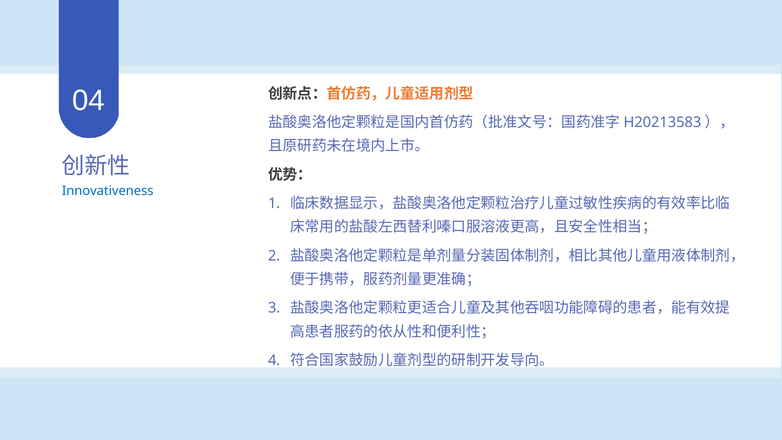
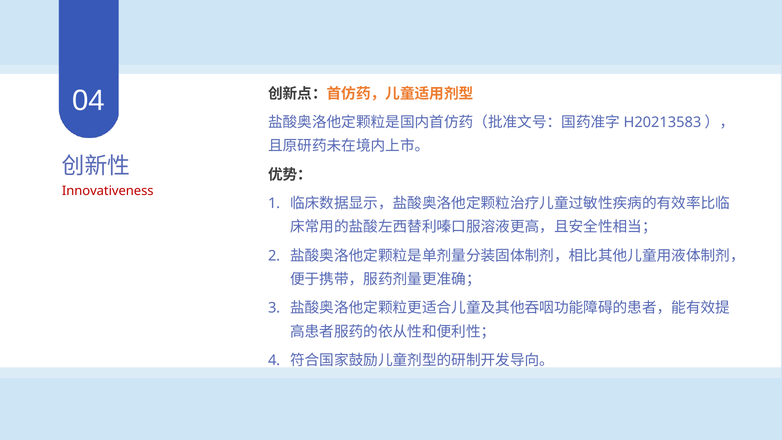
Innovativeness colour: blue -> red (108, 191)
